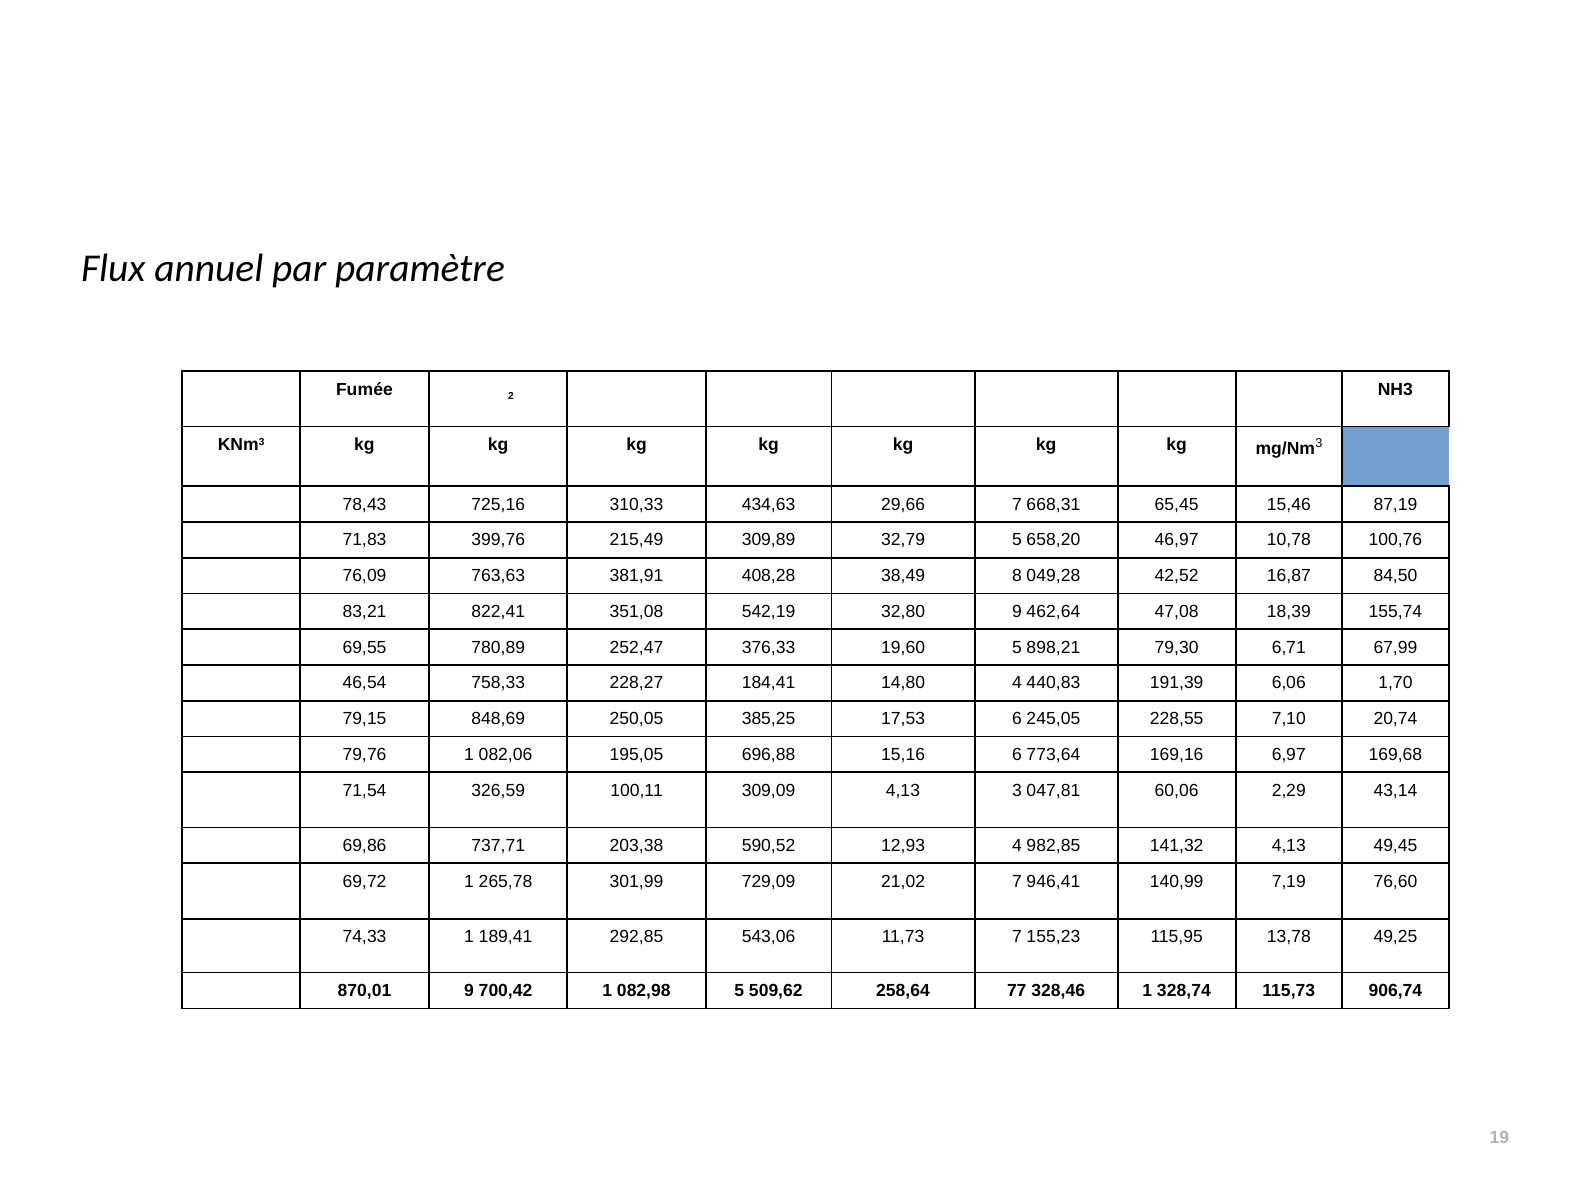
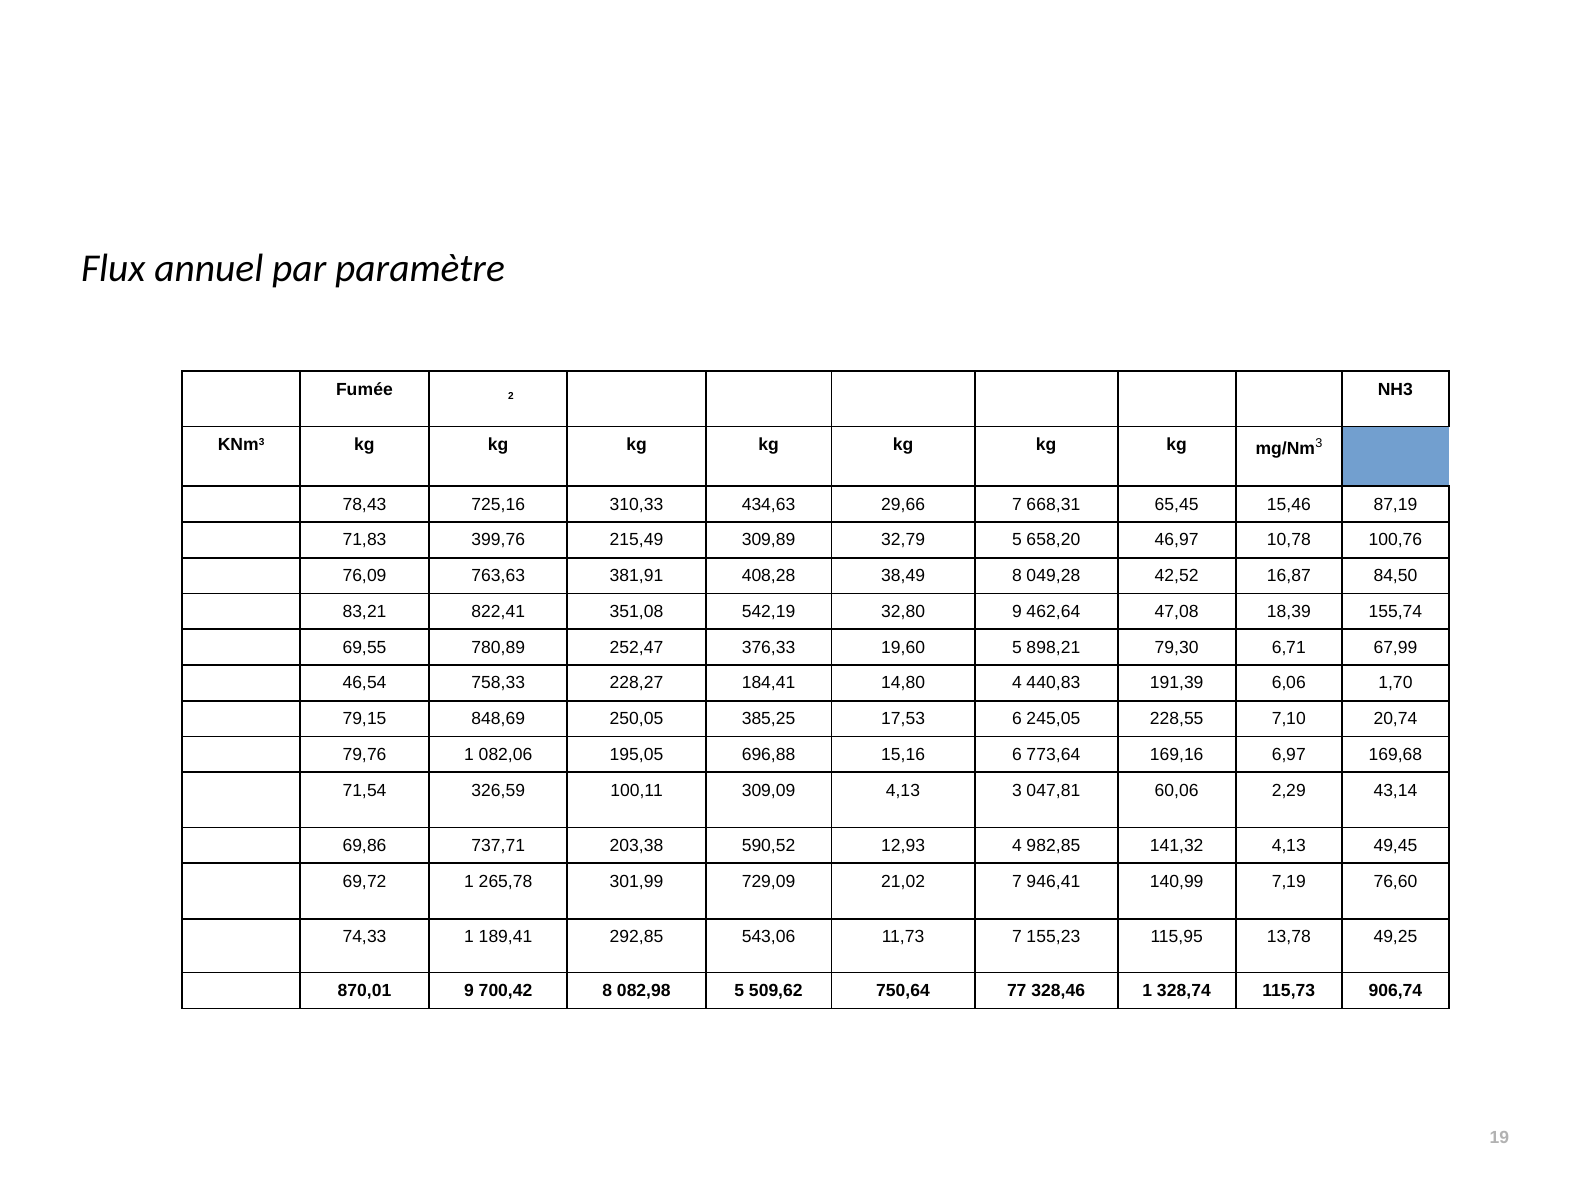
700,42 1: 1 -> 8 (607, 990)
258,64: 258,64 -> 750,64 (903, 990)
